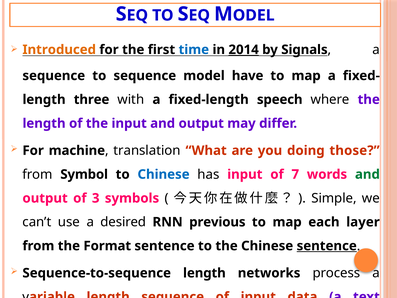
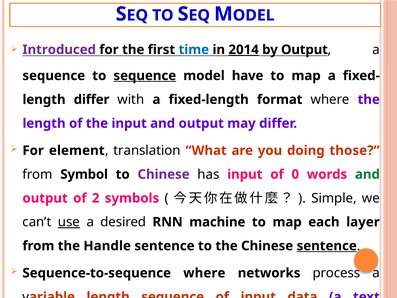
Introduced colour: orange -> purple (59, 50)
by Signals: Signals -> Output (304, 50)
sequence underline: none -> present (145, 76)
length three: three -> differ (92, 99)
speech: speech -> format (280, 99)
machine: machine -> element (77, 150)
Chinese colour: blue -> purple (164, 174)
7: 7 -> 0 (295, 174)
3: 3 -> 2 (96, 198)
use underline: none -> present (69, 222)
previous: previous -> machine (217, 222)
Format: Format -> Handle (107, 246)
Sequence-to-sequence length: length -> where (204, 273)
